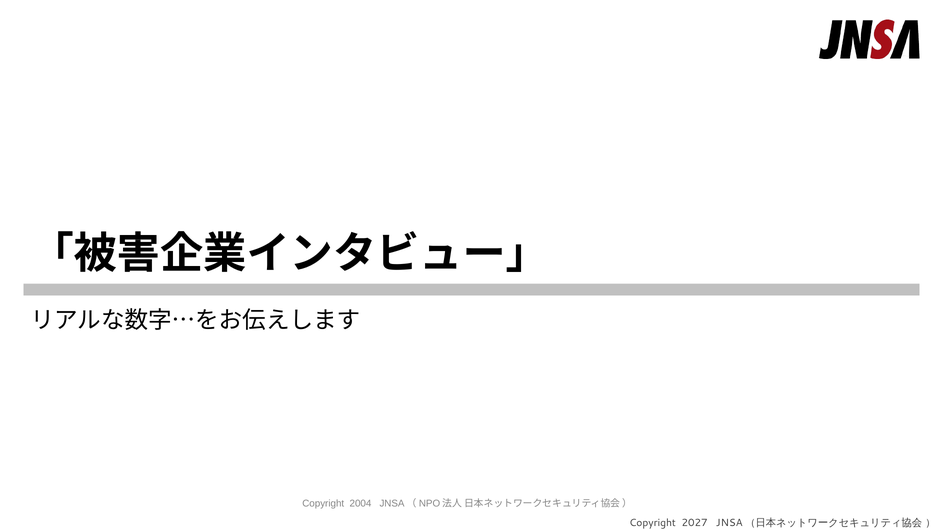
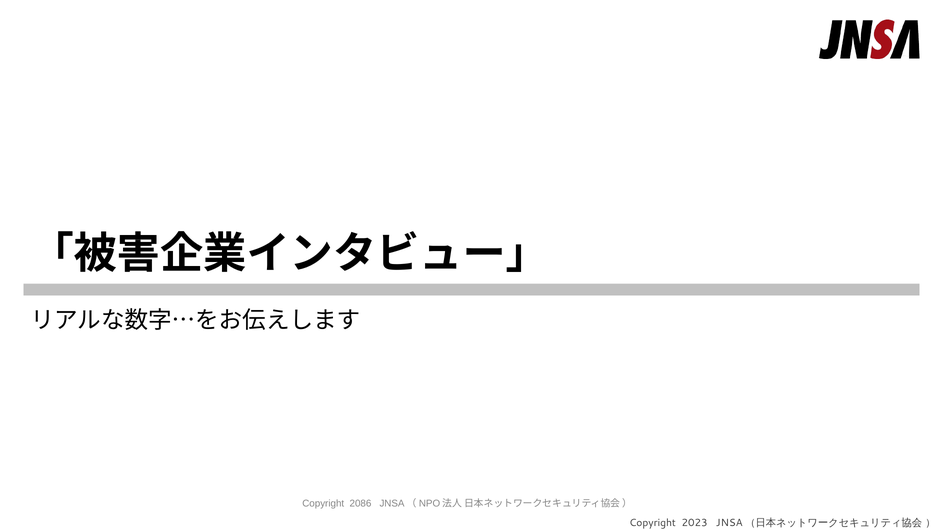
2004: 2004 -> 2086 (361, 504)
2027: 2027 -> 2023 (695, 523)
